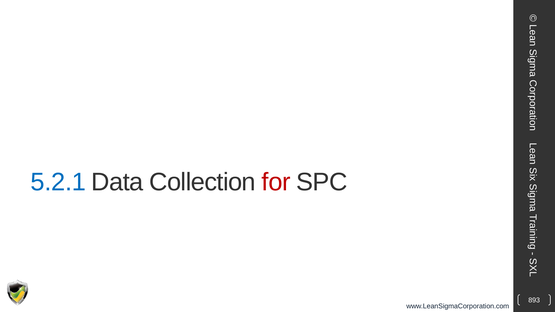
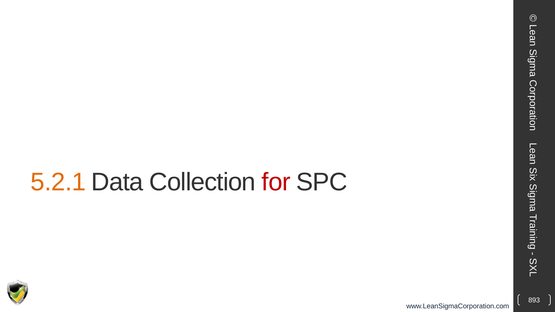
5.2.1 colour: blue -> orange (58, 182)
